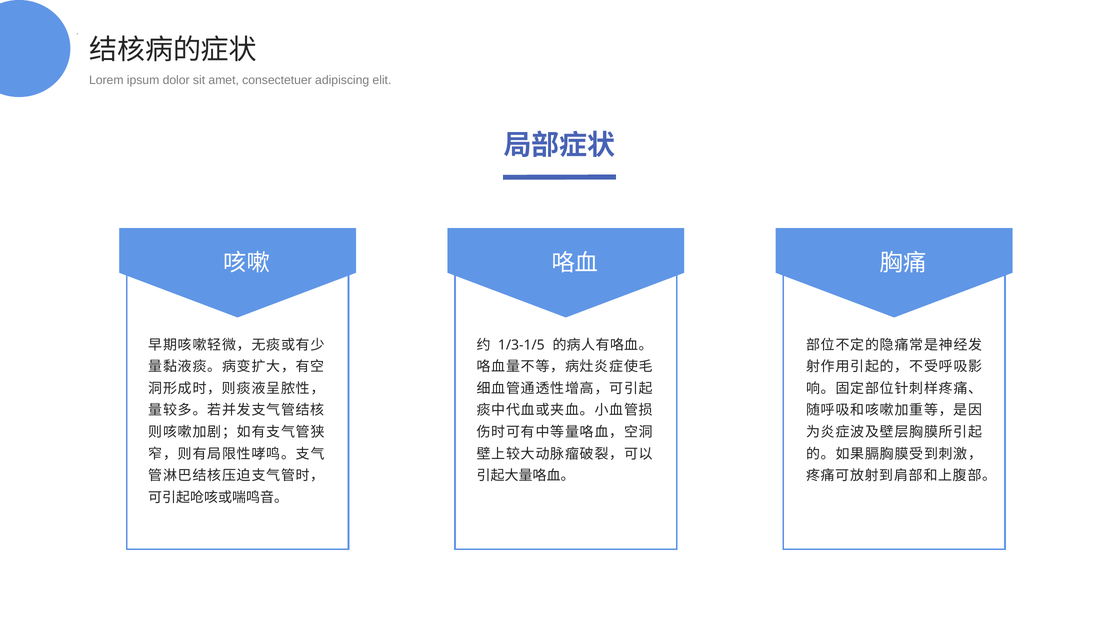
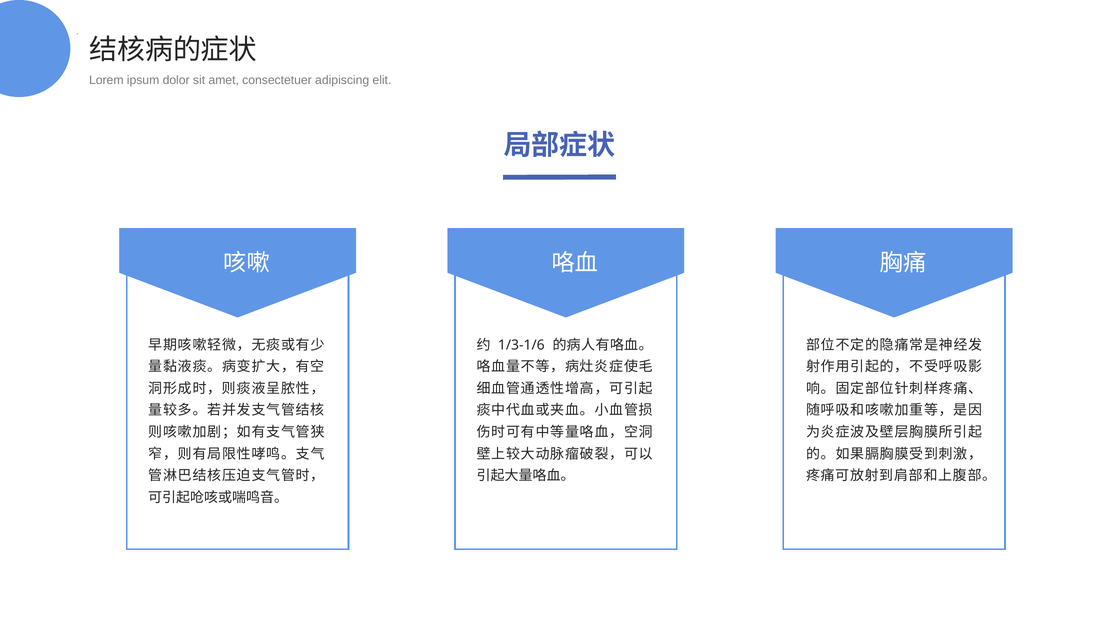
1/3-1/5: 1/3-1/5 -> 1/3-1/6 (521, 345)
